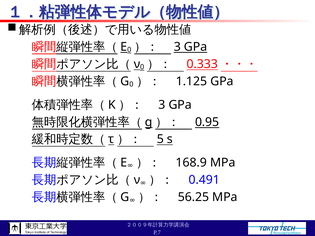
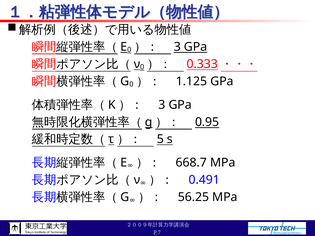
168.9: 168.9 -> 668.7 (191, 163)
